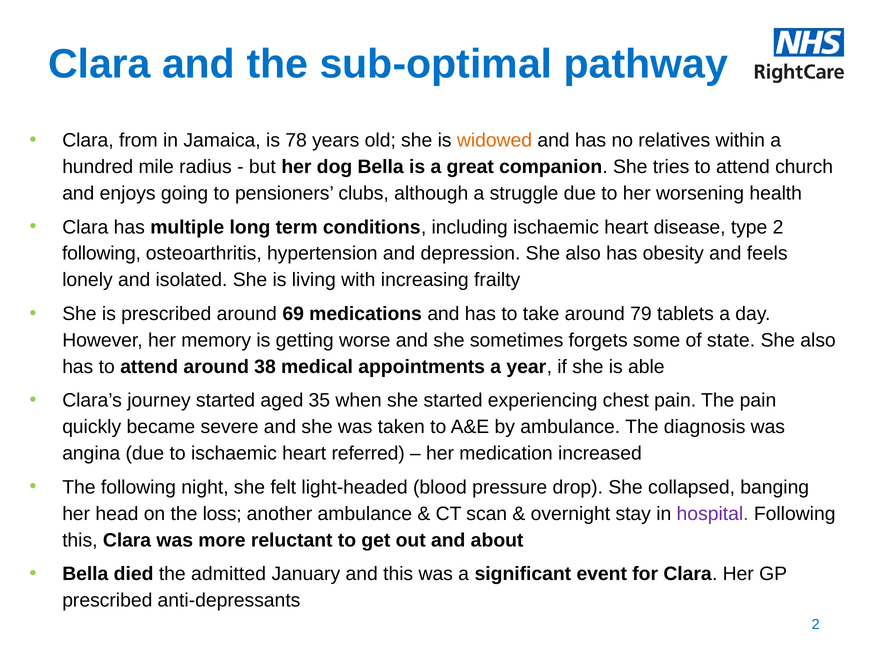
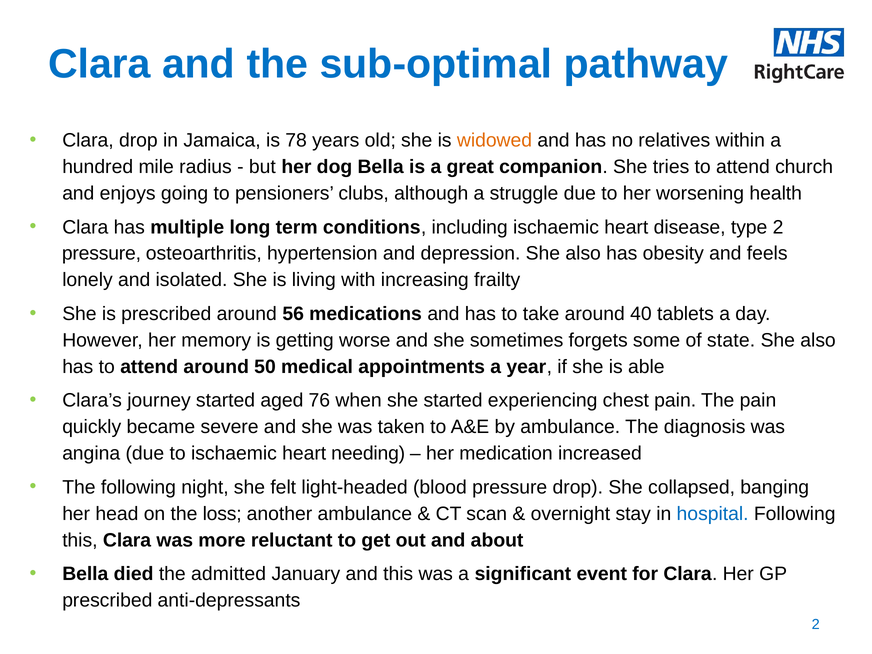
Clara from: from -> drop (138, 140)
following: following -> pressure (101, 254)
69: 69 -> 56 (293, 314)
79: 79 -> 40 (641, 314)
38: 38 -> 50 (265, 367)
35: 35 -> 76 (319, 400)
referred: referred -> needing (368, 453)
hospital colour: purple -> blue (713, 514)
